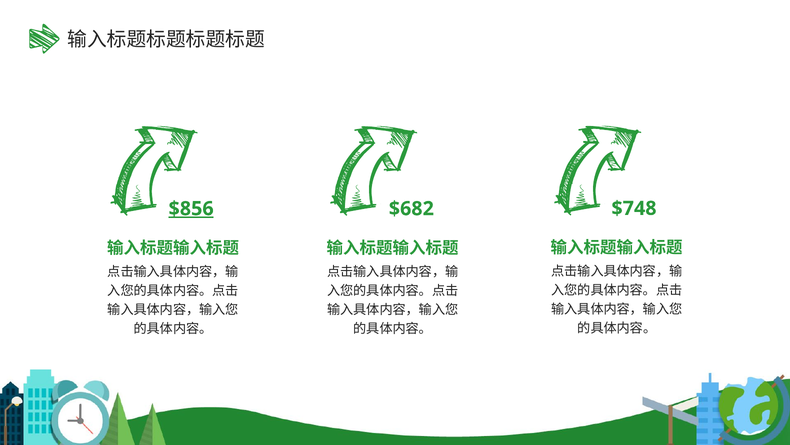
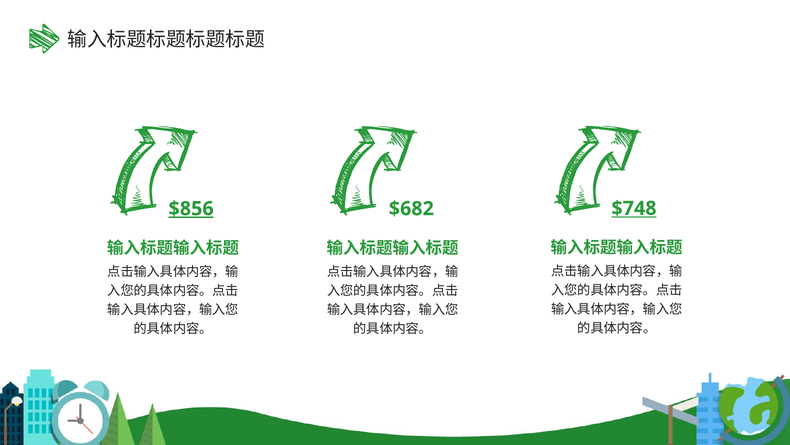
$748 underline: none -> present (634, 208)
